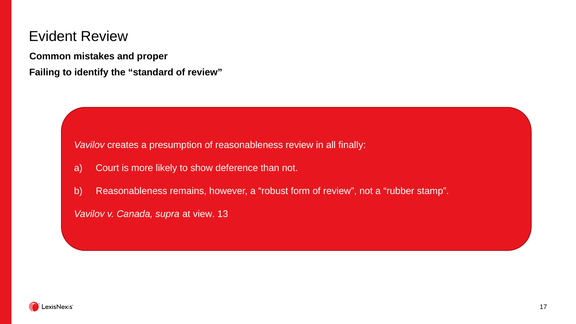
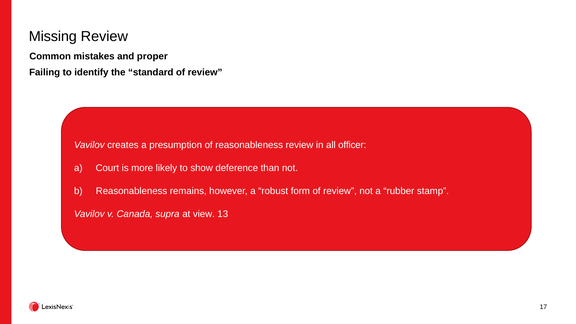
Evident: Evident -> Missing (53, 36)
finally: finally -> officer (352, 145)
